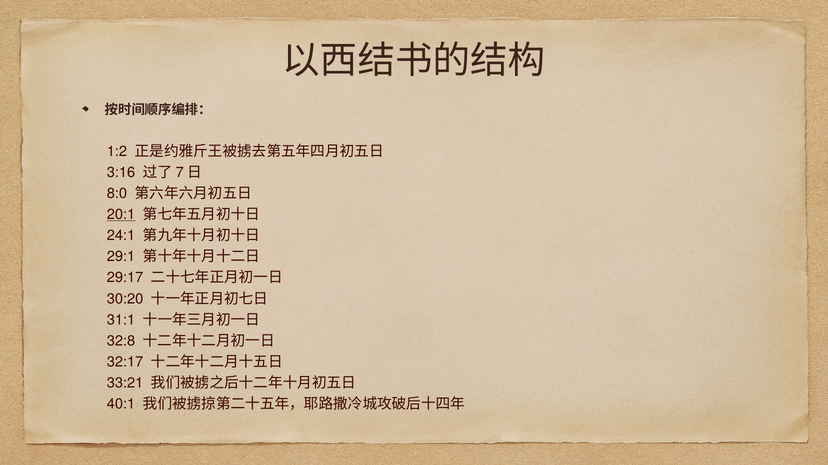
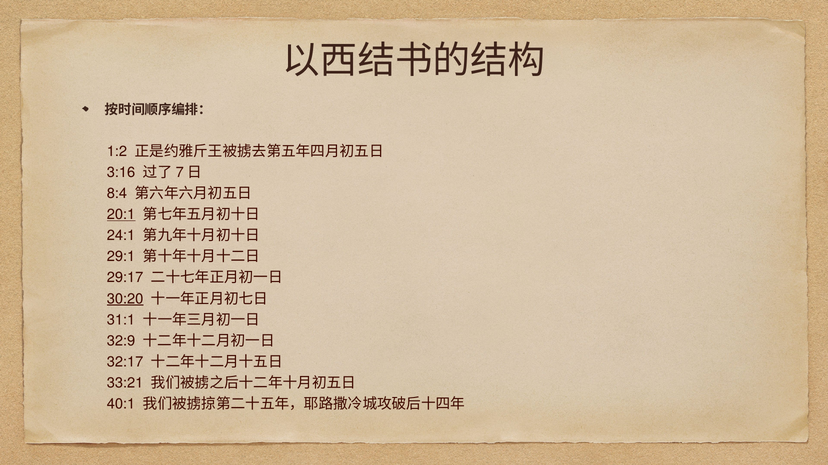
8:0: 8:0 -> 8:4 (117, 194)
30:20 underline: none -> present (125, 299)
32:8: 32:8 -> 32:9 (121, 341)
